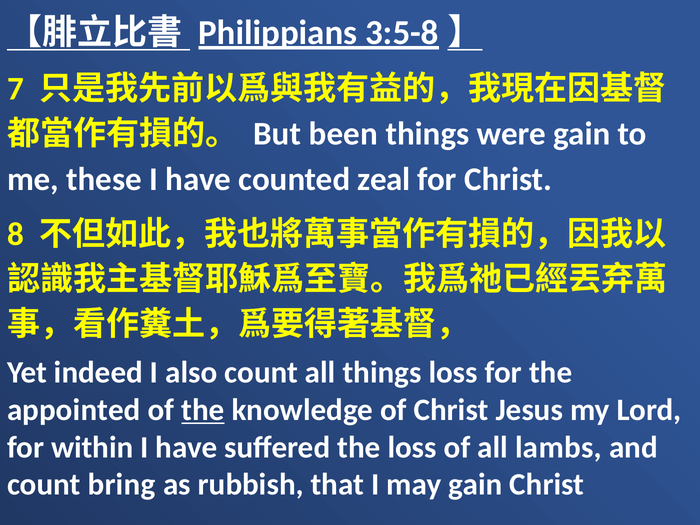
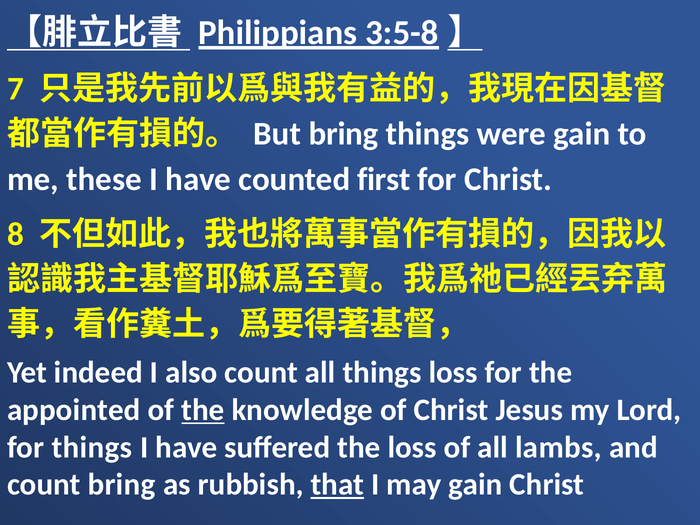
But been: been -> bring (344, 134)
zeal: zeal -> first (384, 179)
for within: within -> things (92, 447)
that underline: none -> present (337, 485)
